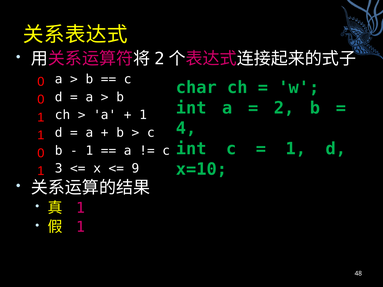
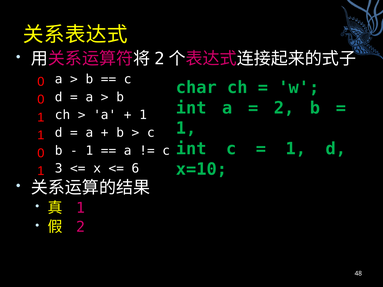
4: 4 -> 1 (186, 128)
9: 9 -> 6 (136, 169)
1: 1 -> 2 (81, 227)
